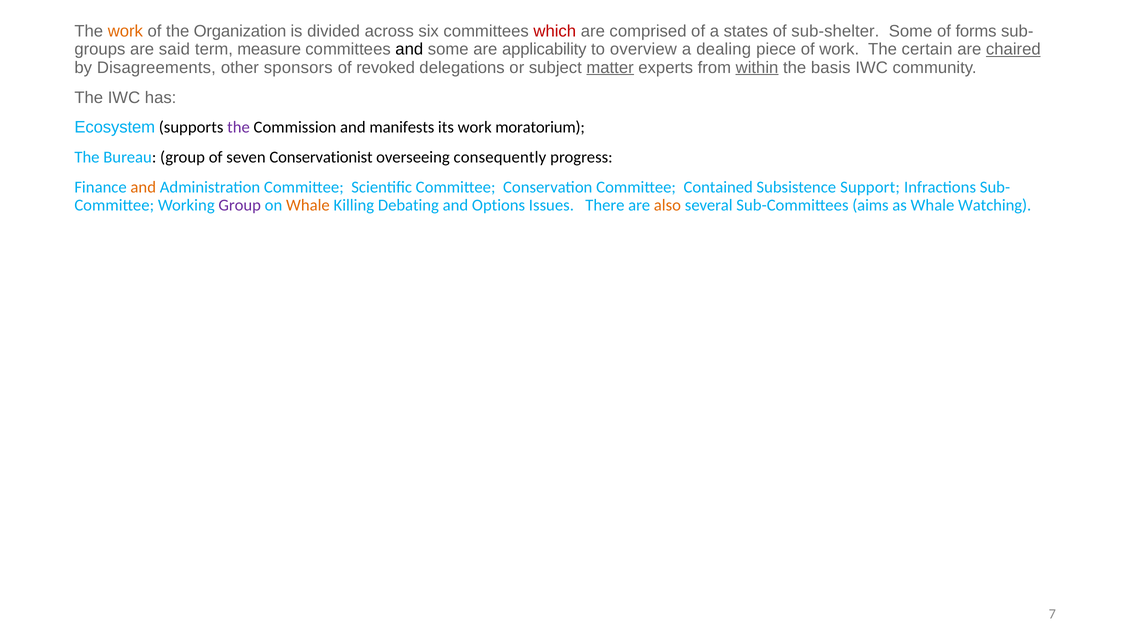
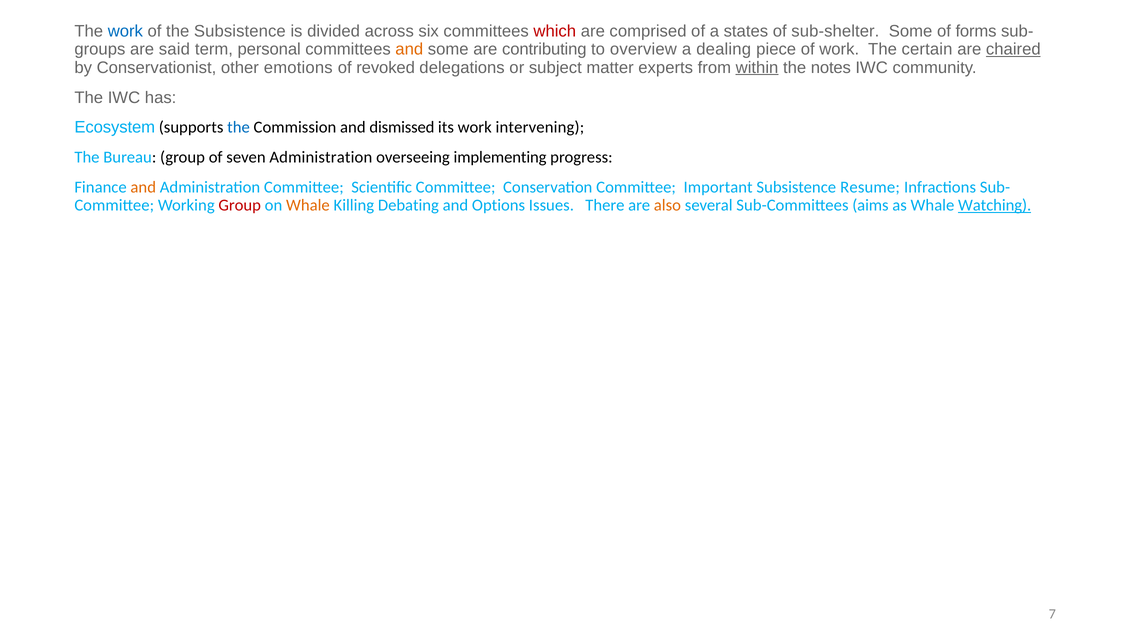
work colour: orange -> blue (125, 31)
the Organization: Organization -> Subsistence (240, 31)
measure: measure -> personal (269, 49)
and colour: black -> orange (409, 49)
applicability: applicability -> contributing (544, 49)
Disagreements: Disagreements -> Conservationist (156, 68)
sponsors: sponsors -> emotions (298, 68)
matter underline: present -> none (610, 68)
basis: basis -> notes (831, 68)
the colour: purple -> blue (239, 127)
manifests: manifests -> dismissed (402, 127)
moratorium: moratorium -> intervening (540, 127)
seven Conservationist: Conservationist -> Administration (321, 157)
consequently: consequently -> implementing (500, 157)
Contained: Contained -> Important (718, 187)
Support: Support -> Resume (870, 187)
Group colour: purple -> red (240, 205)
Watching underline: none -> present (995, 205)
